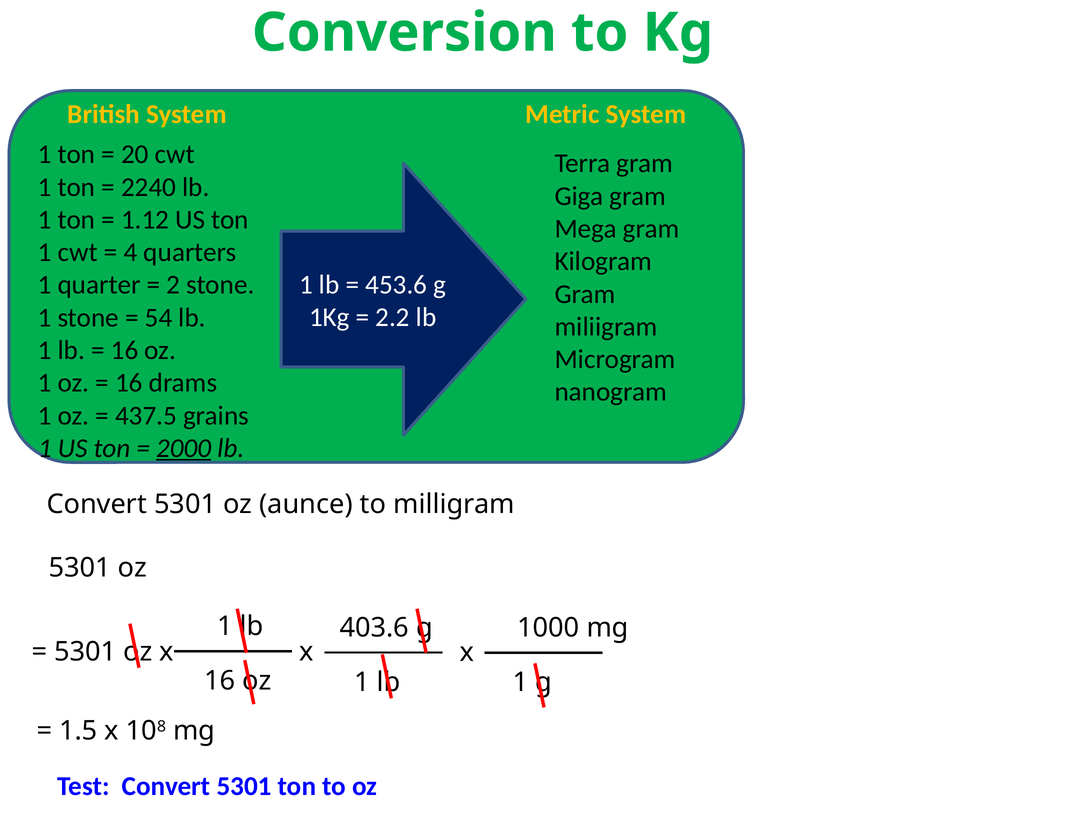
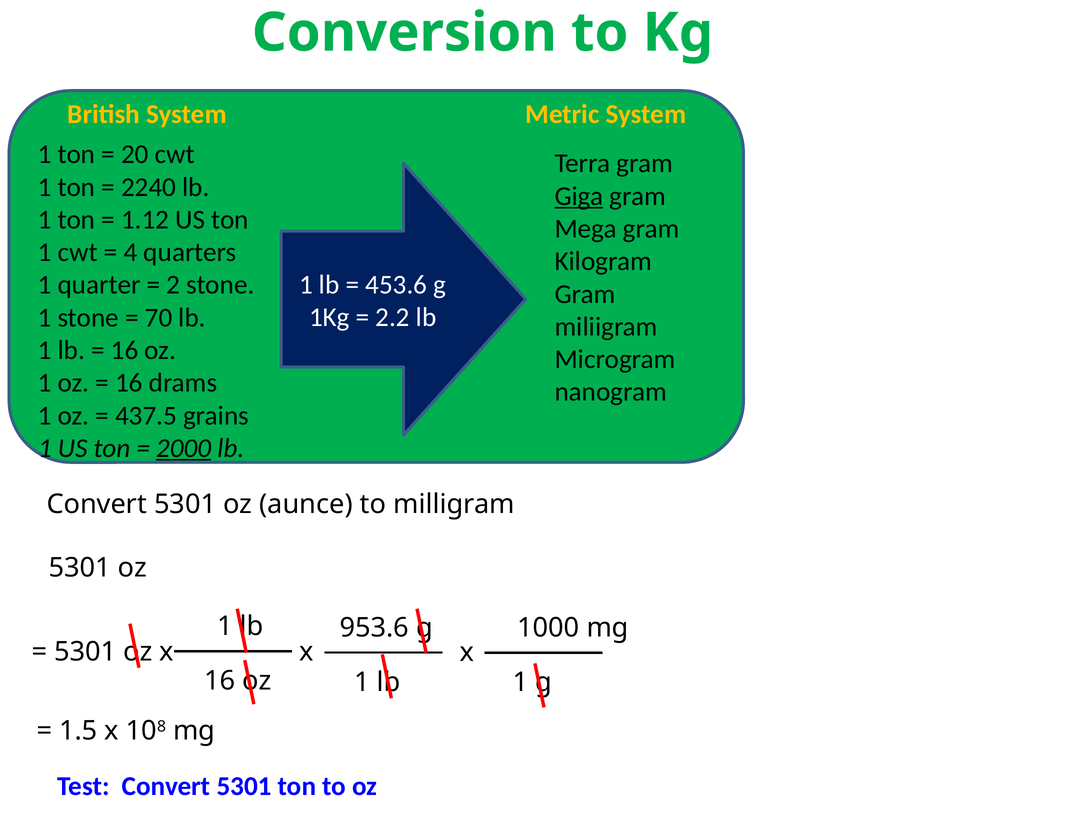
Giga underline: none -> present (579, 196)
54: 54 -> 70 (159, 318)
403.6: 403.6 -> 953.6 (374, 628)
